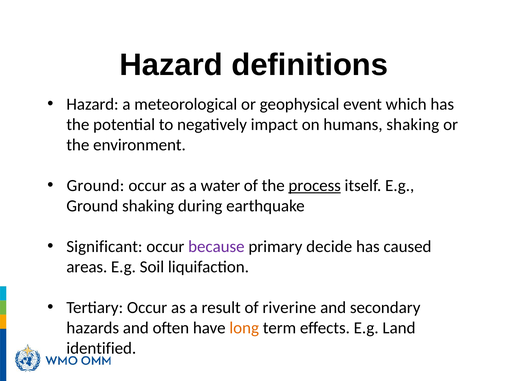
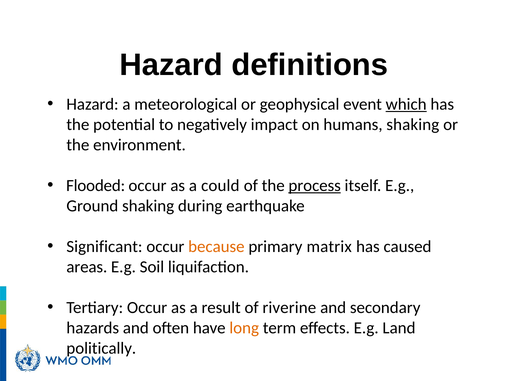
which underline: none -> present (406, 104)
Ground: Ground -> Flooded (96, 186)
water: water -> could (220, 186)
because colour: purple -> orange (216, 247)
decide: decide -> matrix (329, 247)
identified: identified -> politically (101, 348)
